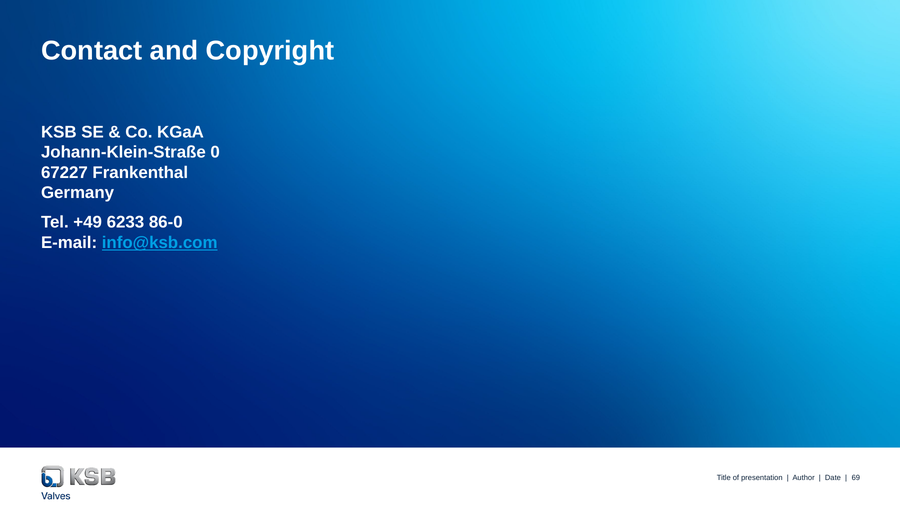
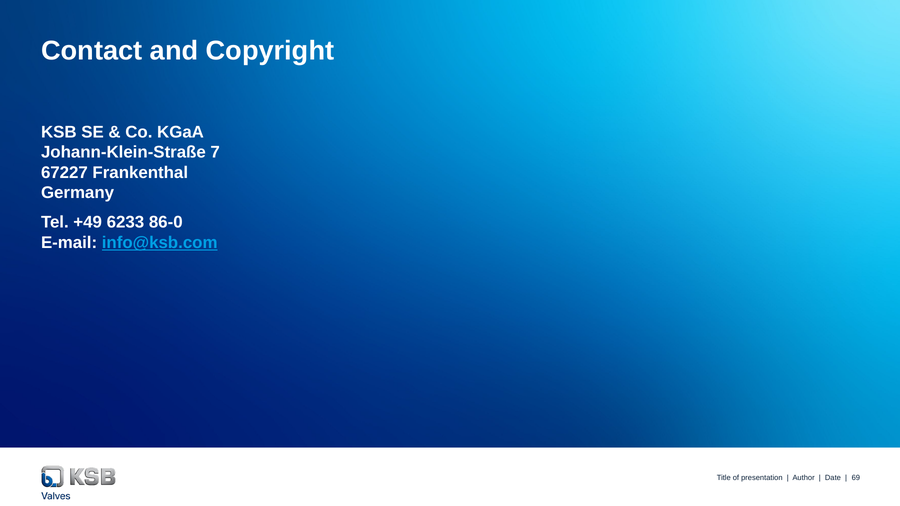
0: 0 -> 7 (215, 152)
